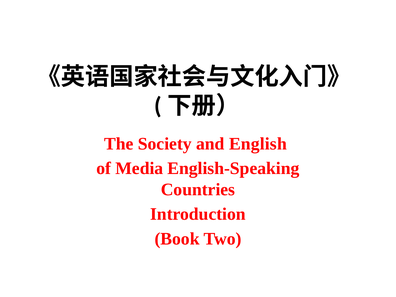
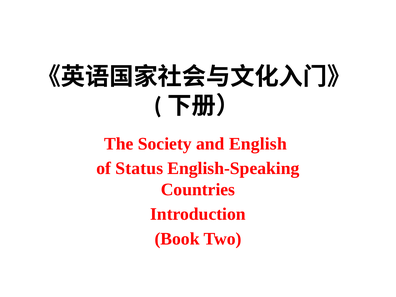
Media: Media -> Status (139, 168)
